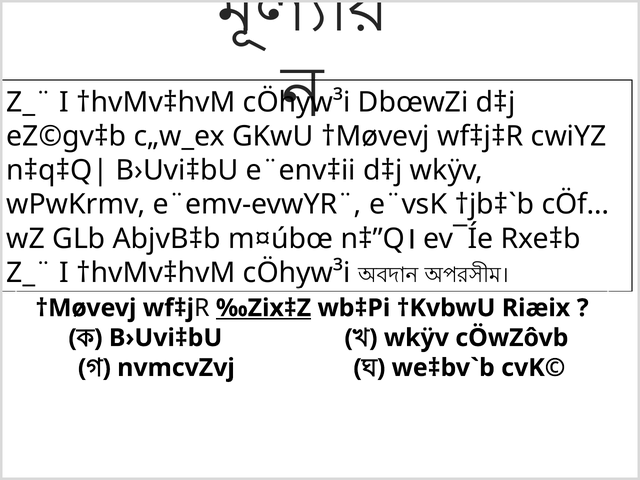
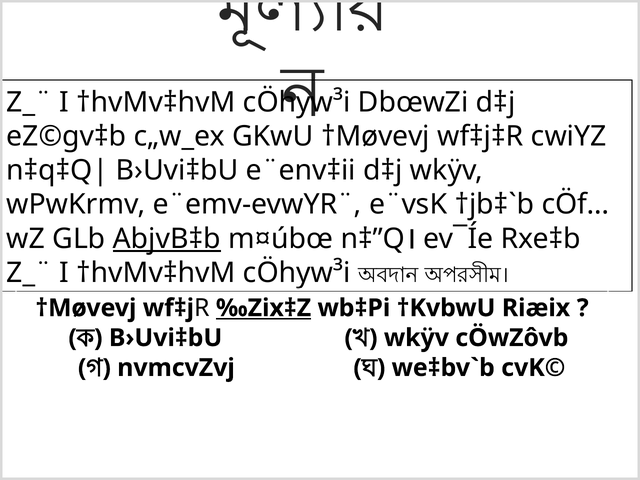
AbjvB‡b underline: none -> present (167, 239)
